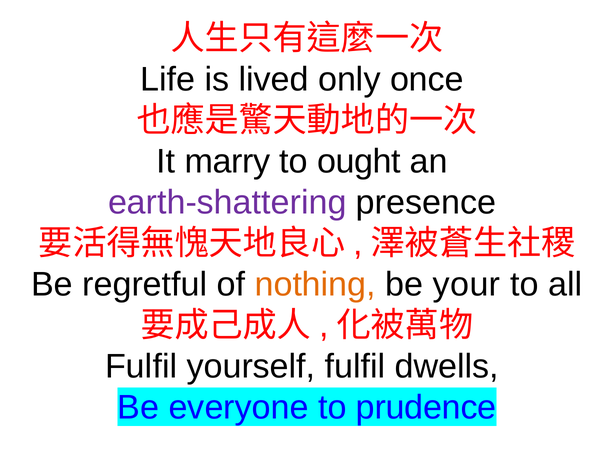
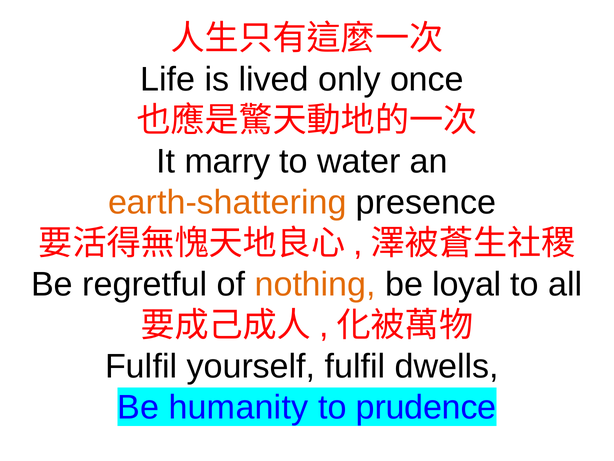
ought: ought -> water (359, 161)
earth-shattering colour: purple -> orange (227, 202)
your: your -> loyal (467, 284)
everyone: everyone -> humanity (238, 407)
